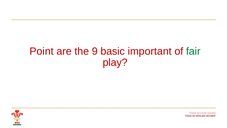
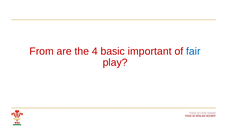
Point: Point -> From (42, 51)
9: 9 -> 4 (95, 51)
fair colour: green -> blue (193, 51)
